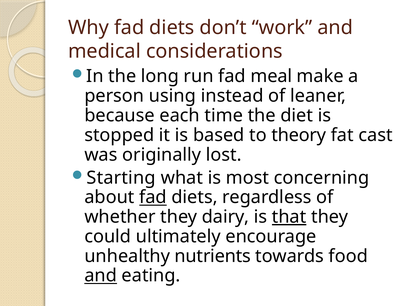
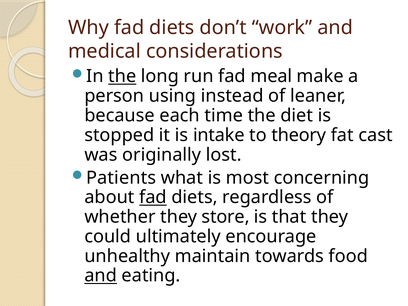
the underline: none -> present (122, 76)
based: based -> intake (219, 135)
Starting: Starting -> Patients (121, 178)
dairy: dairy -> store (226, 217)
that underline: present -> none (289, 217)
nutrients: nutrients -> maintain (213, 256)
